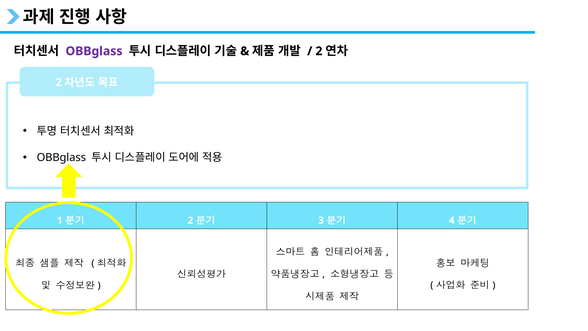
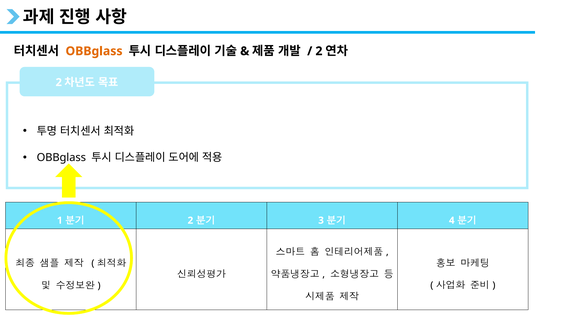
OBBglass colour: purple -> orange (94, 51)
